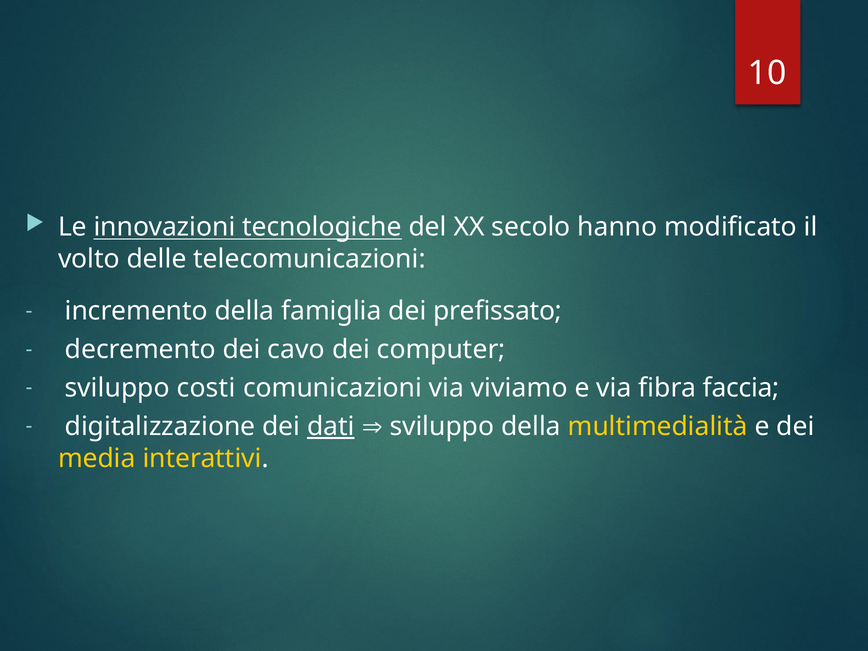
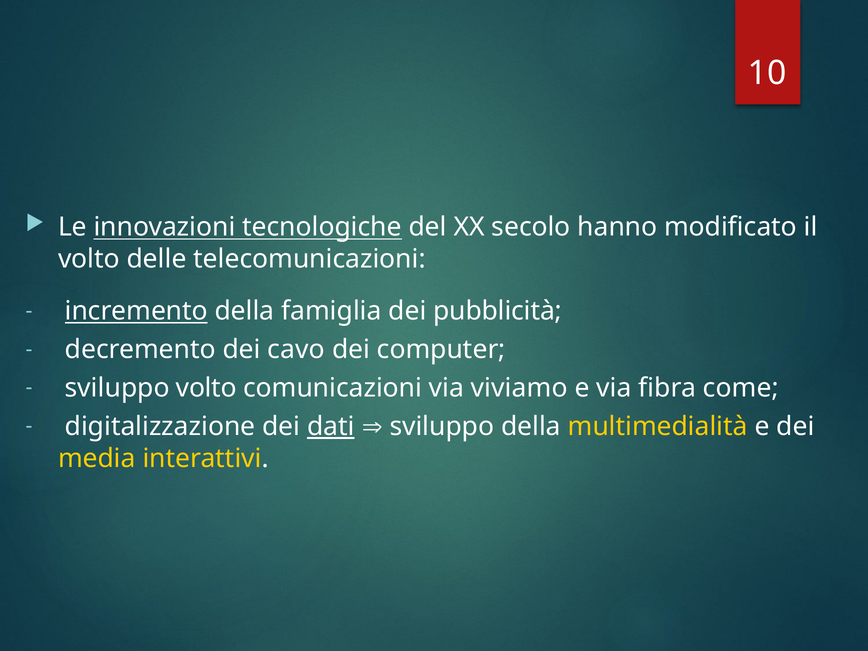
incremento underline: none -> present (136, 311)
prefissato: prefissato -> pubblicità (498, 311)
sviluppo costi: costi -> volto (206, 388)
faccia: faccia -> come (741, 388)
